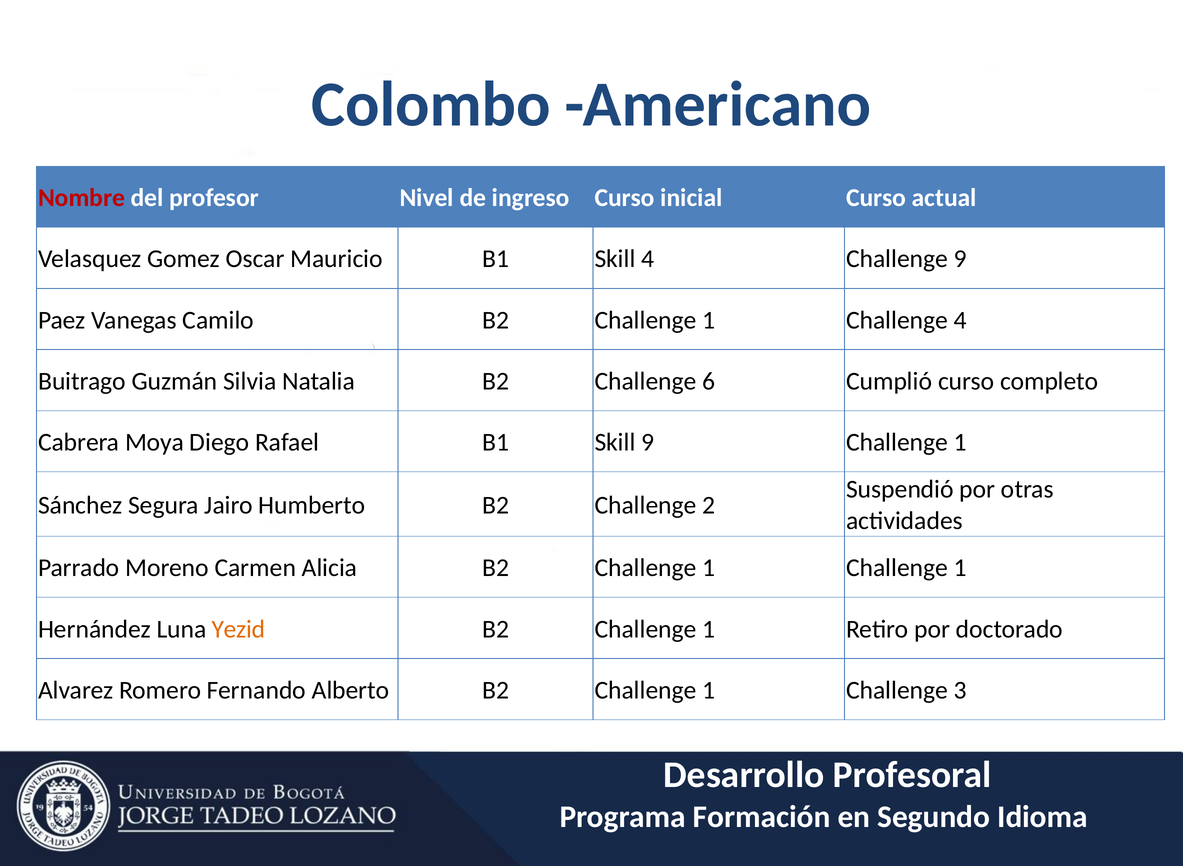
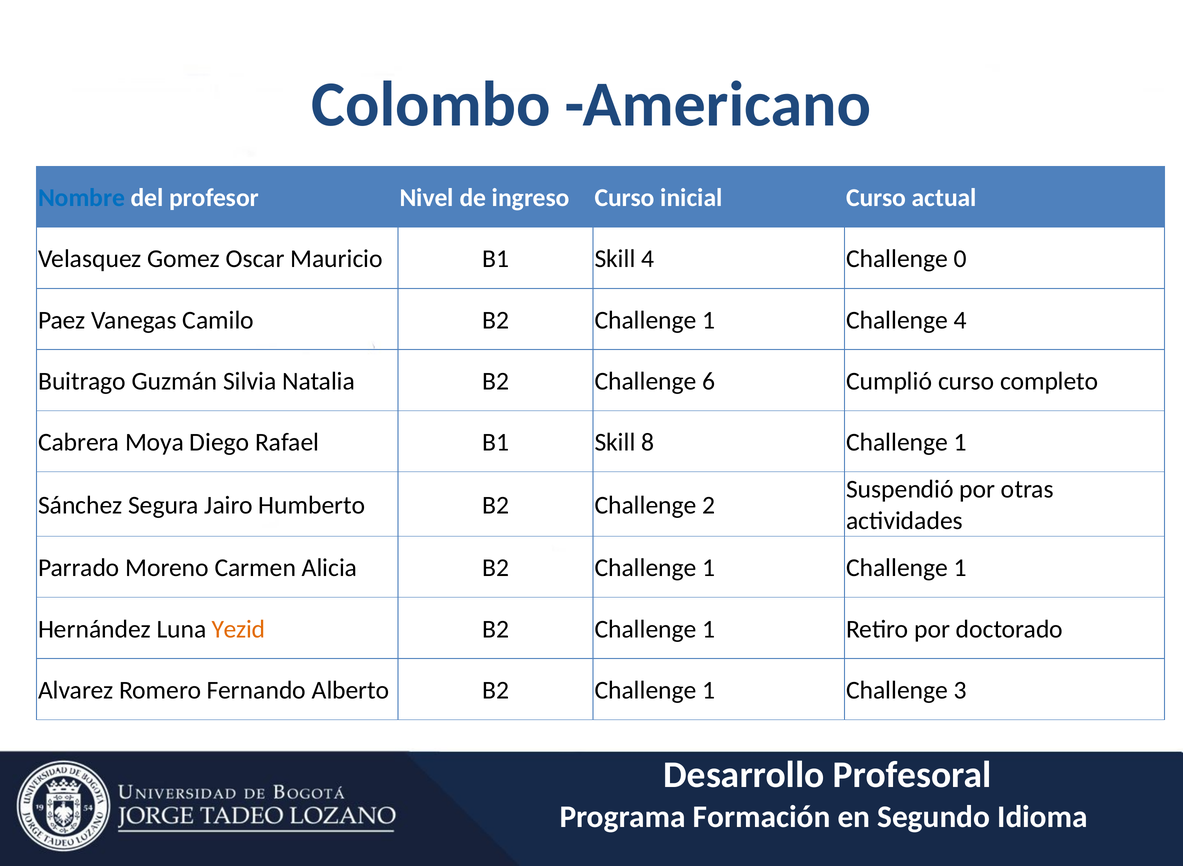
Nombre colour: red -> blue (82, 198)
Challenge 9: 9 -> 0 (960, 259)
Skill 9: 9 -> 8 (648, 443)
